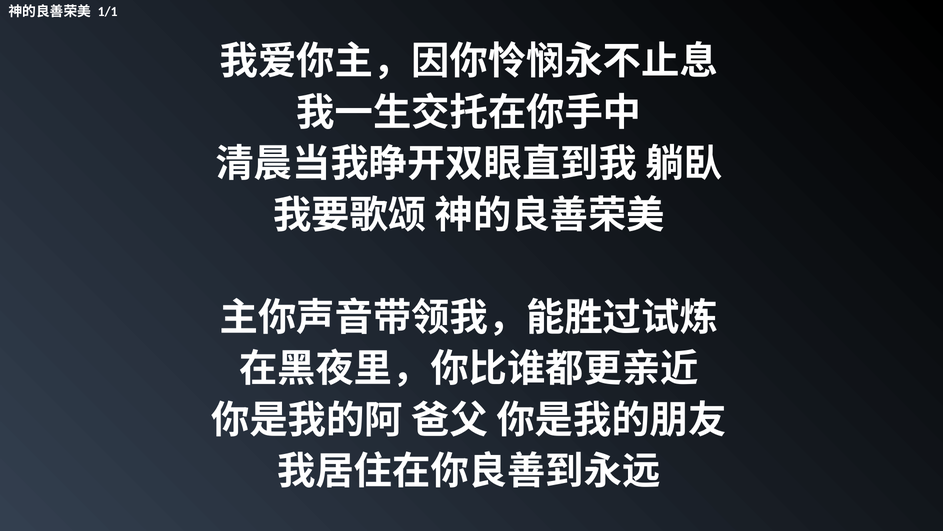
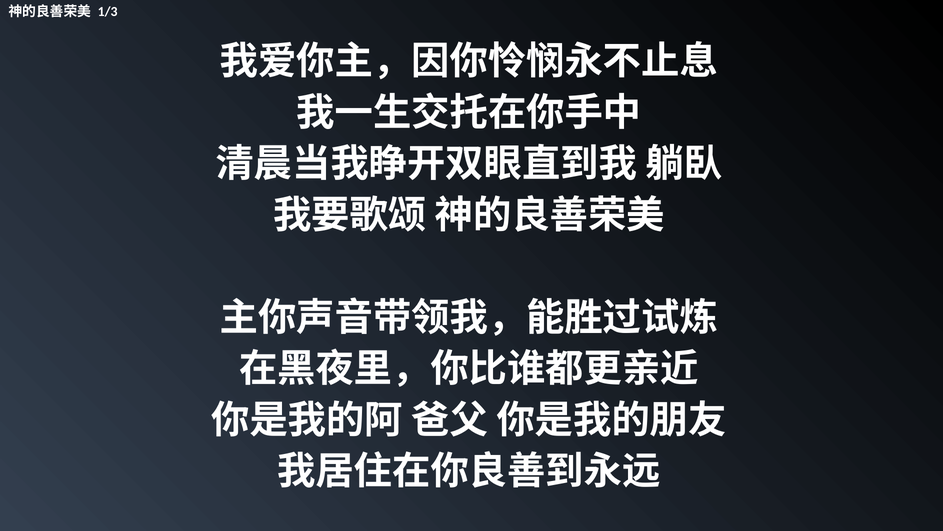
1/1: 1/1 -> 1/3 (108, 12)
